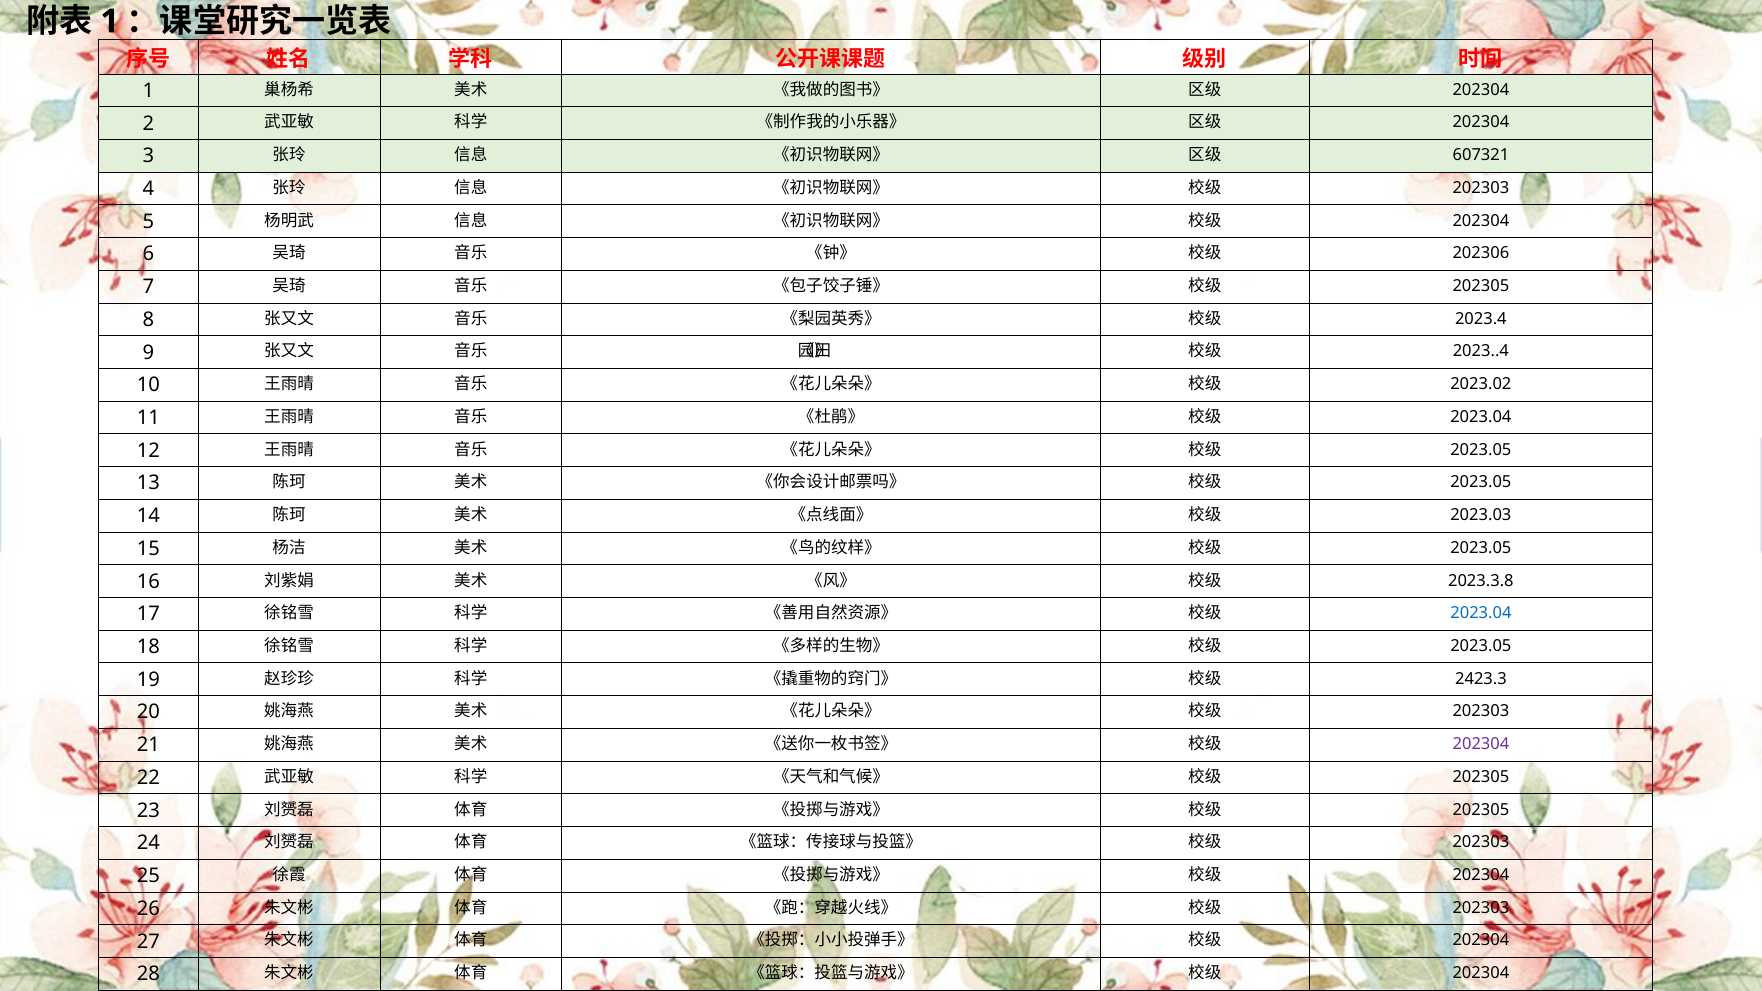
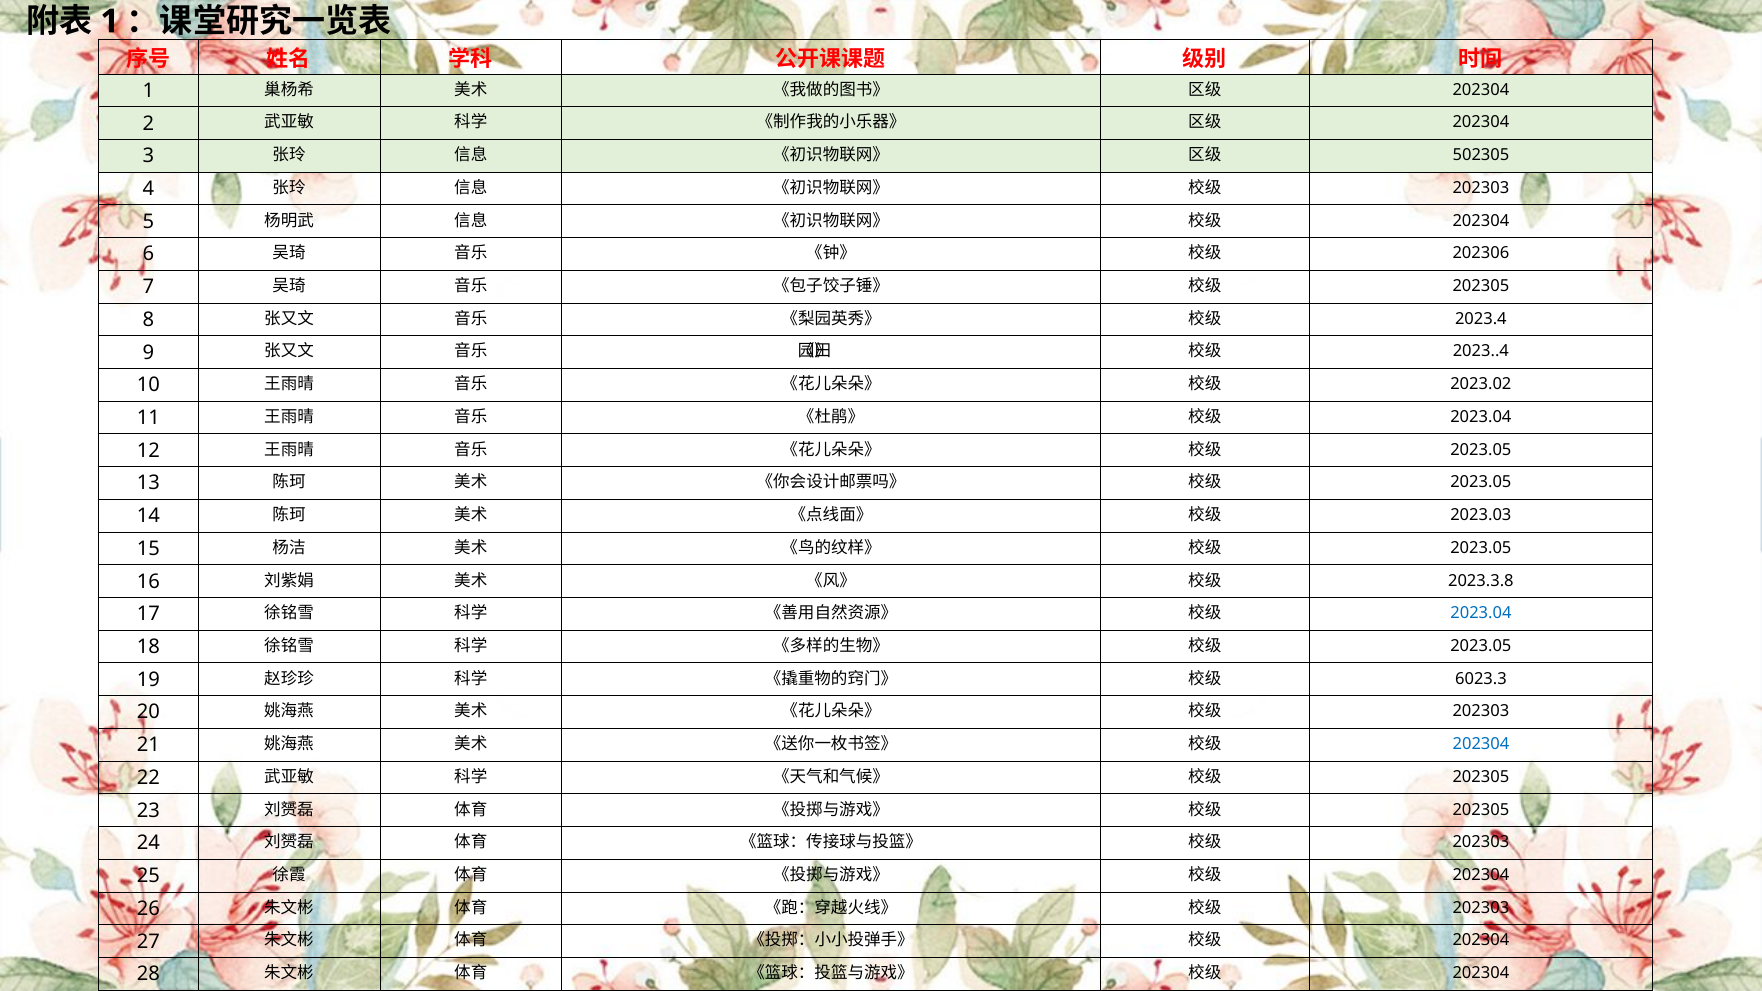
607321: 607321 -> 502305 (1481, 155)
2423.3: 2423.3 -> 6023.3 (1481, 679)
202304 colour: purple -> blue (1481, 744)
